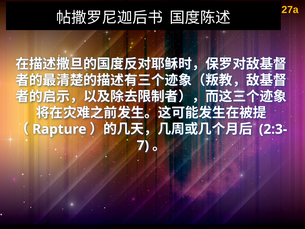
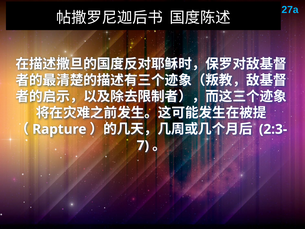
27a colour: yellow -> light blue (290, 10)
